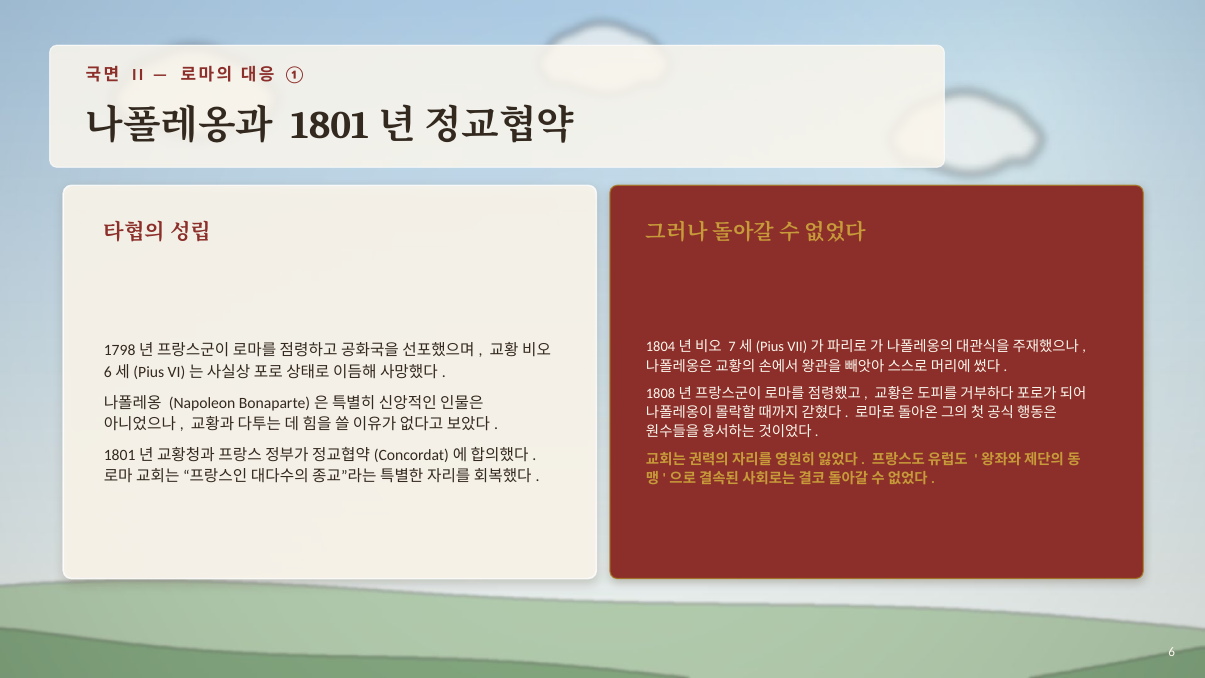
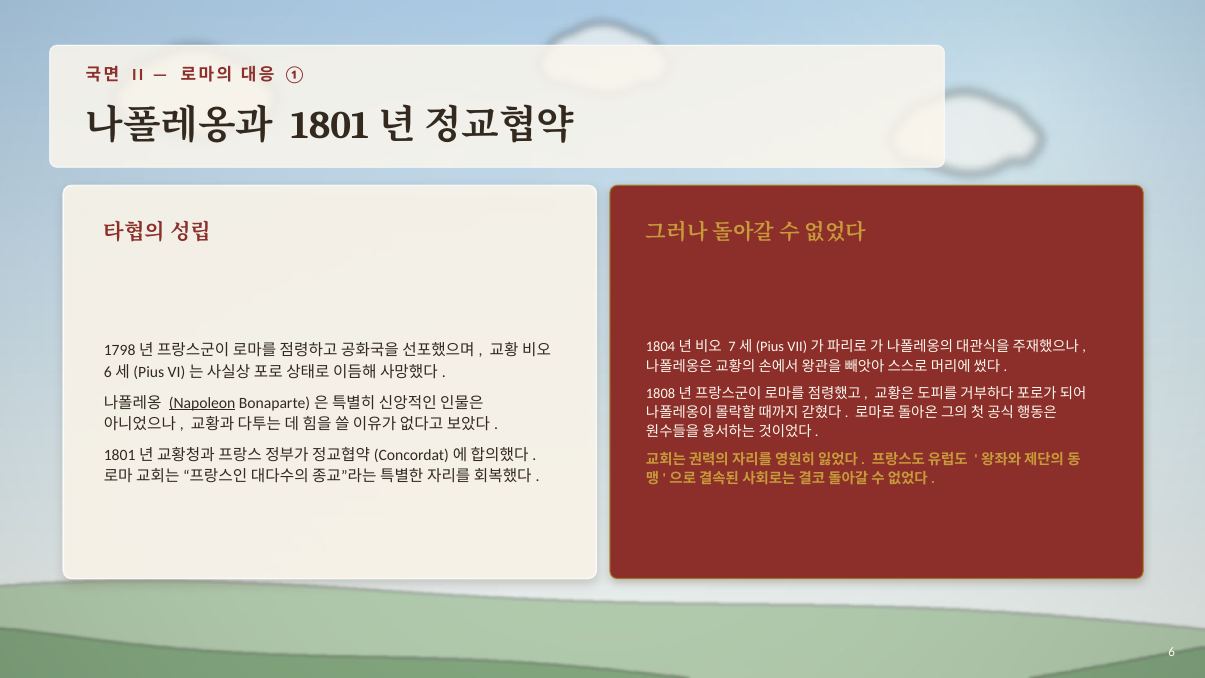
Napoleon underline: none -> present (202, 403)
